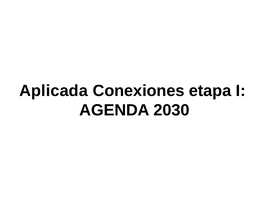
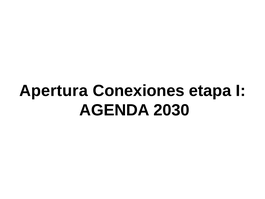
Aplicada: Aplicada -> Apertura (54, 91)
